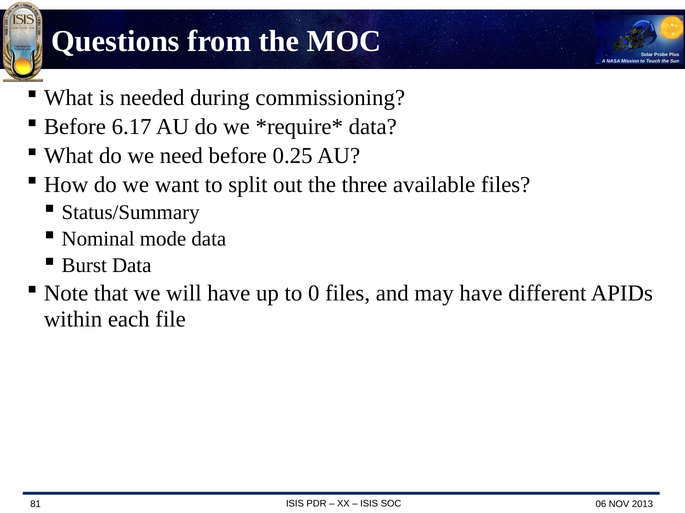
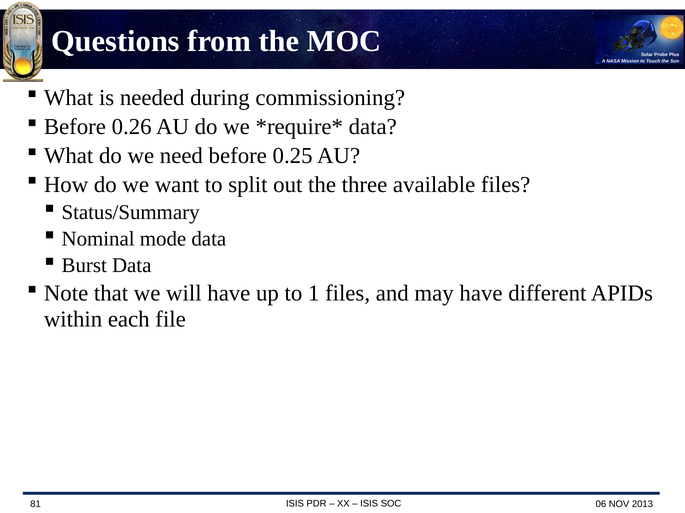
6.17: 6.17 -> 0.26 (132, 127)
0: 0 -> 1 (314, 294)
